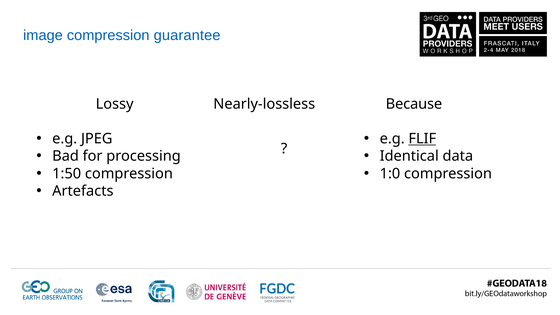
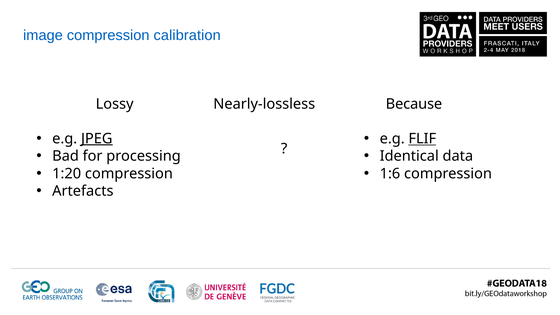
guarantee: guarantee -> calibration (187, 35)
JPEG underline: none -> present (97, 139)
1:50: 1:50 -> 1:20 (67, 174)
1:0: 1:0 -> 1:6 (390, 174)
